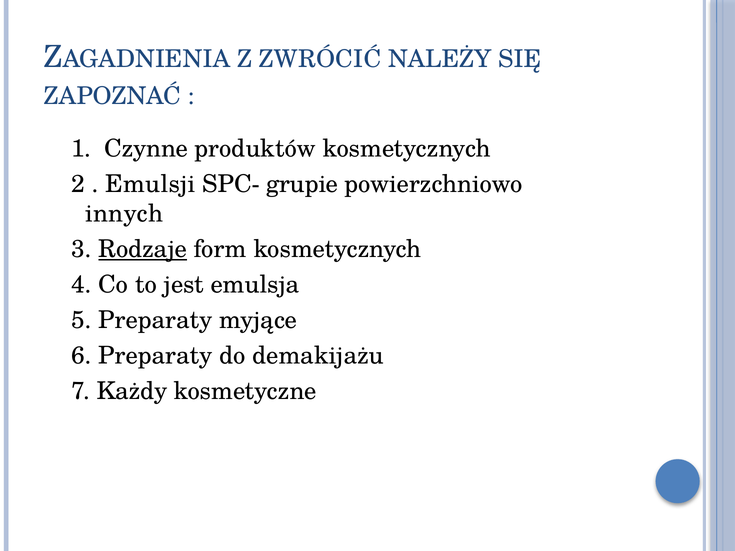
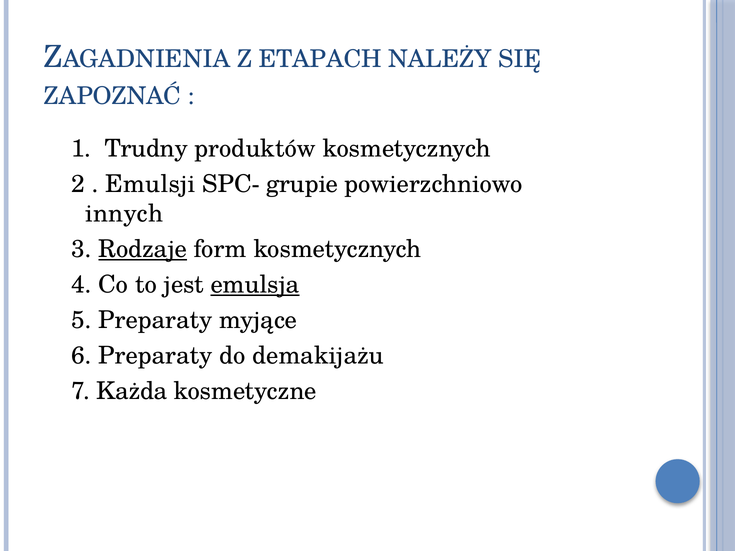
ZWRÓCIĆ: ZWRÓCIĆ -> ETAPACH (320, 59)
Czynne: Czynne -> Trudny (146, 149)
emulsja underline: none -> present (255, 285)
Każdy: Każdy -> Każda (132, 391)
